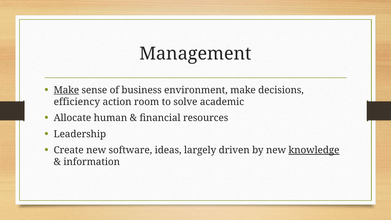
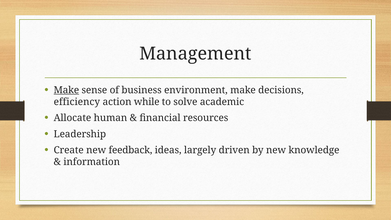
room: room -> while (147, 102)
software: software -> feedback (130, 150)
knowledge underline: present -> none (314, 150)
